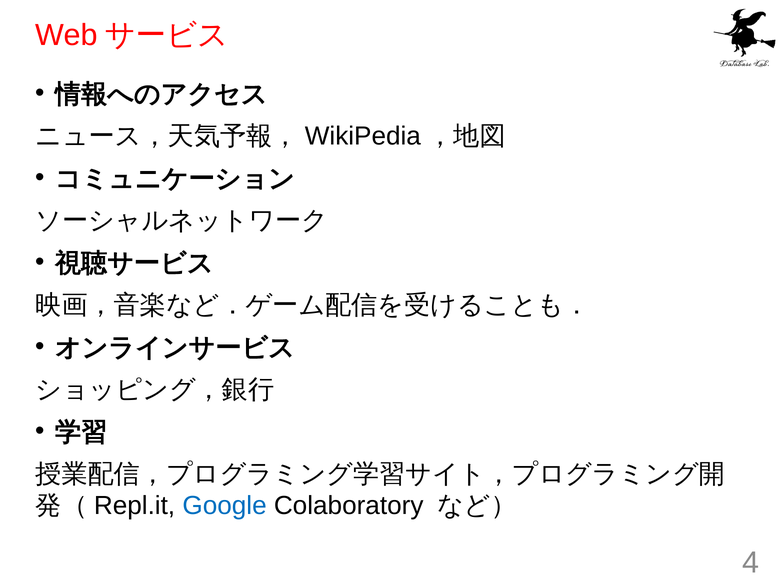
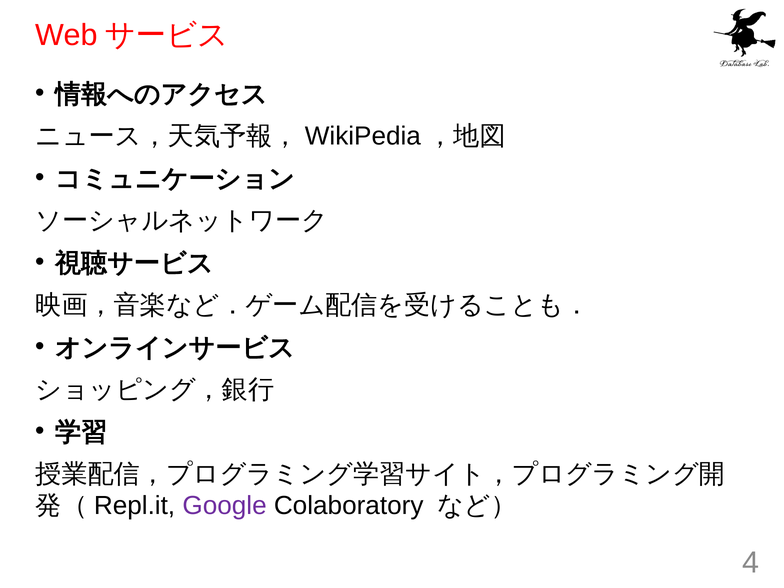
Google colour: blue -> purple (225, 506)
